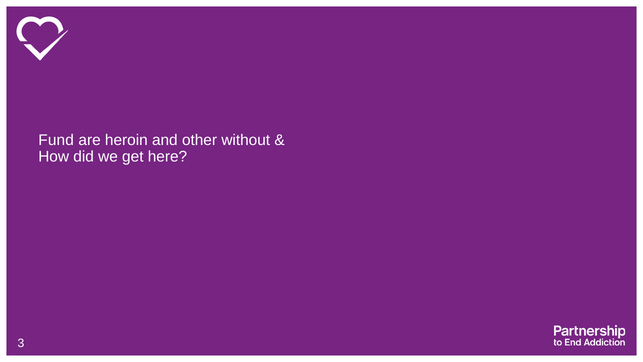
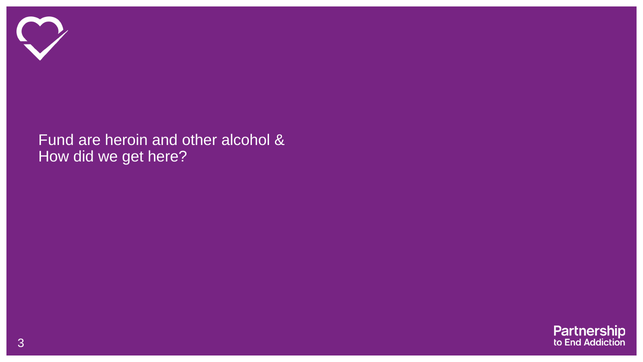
without: without -> alcohol (246, 140)
